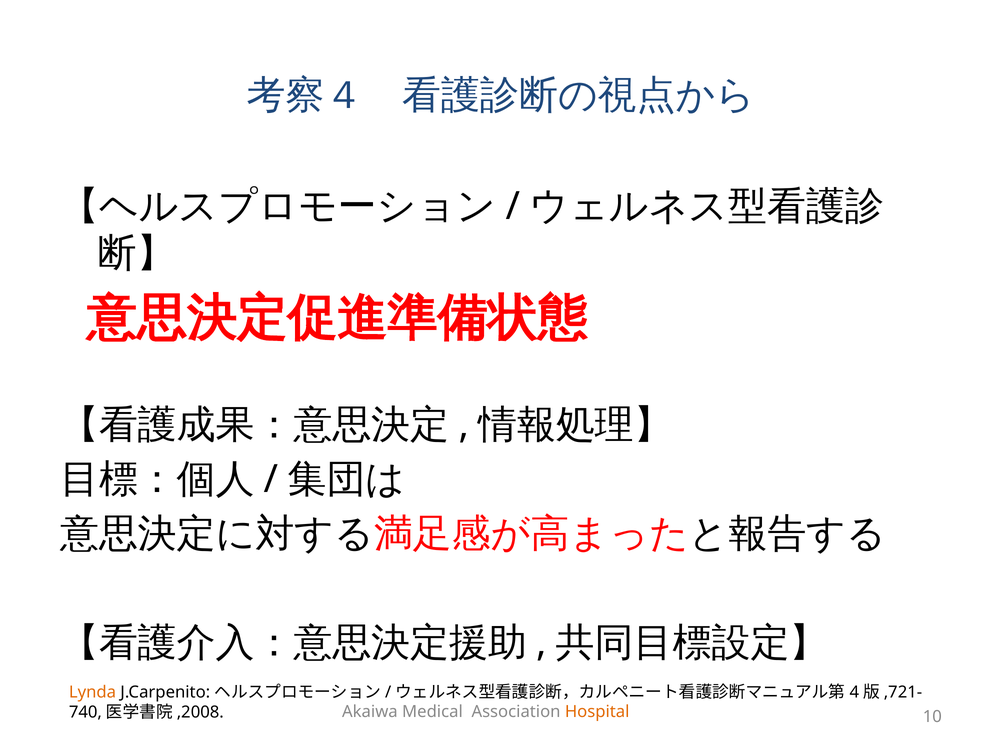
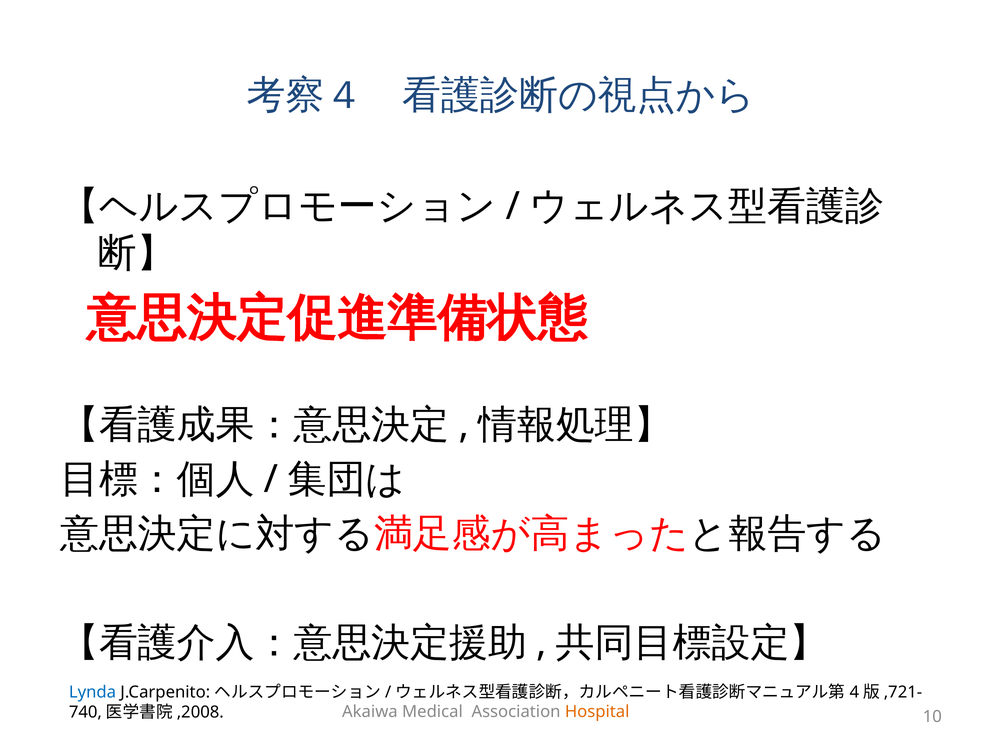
Lynda colour: orange -> blue (92, 692)
